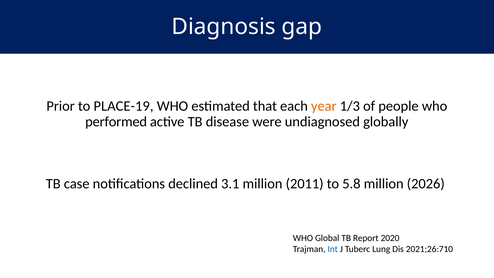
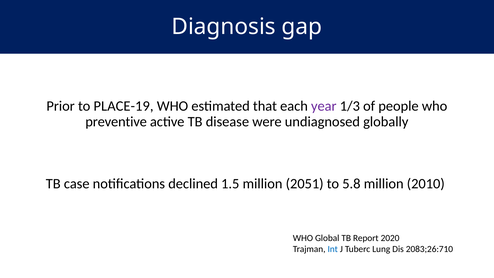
year colour: orange -> purple (324, 106)
performed: performed -> preventive (116, 122)
3.1: 3.1 -> 1.5 (230, 184)
2011: 2011 -> 2051 (305, 184)
2026: 2026 -> 2010 (426, 184)
2021;26:710: 2021;26:710 -> 2083;26:710 (429, 249)
